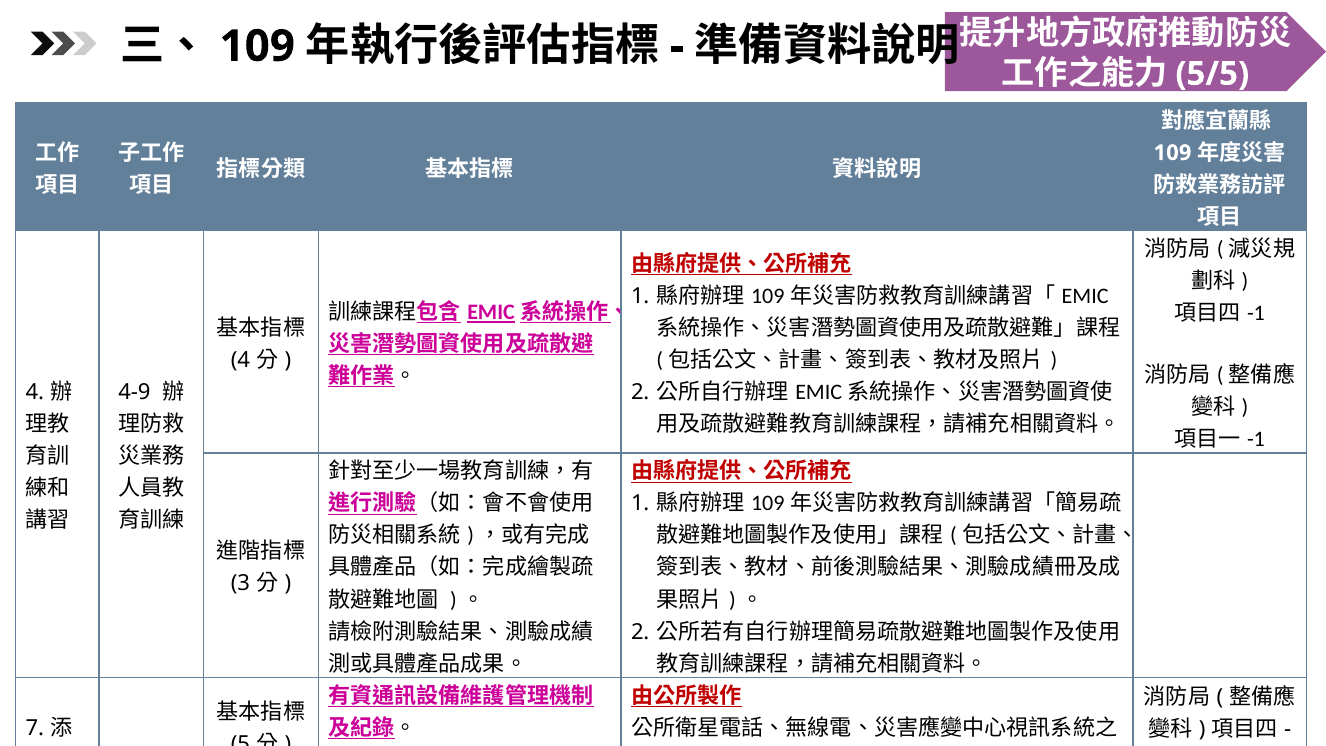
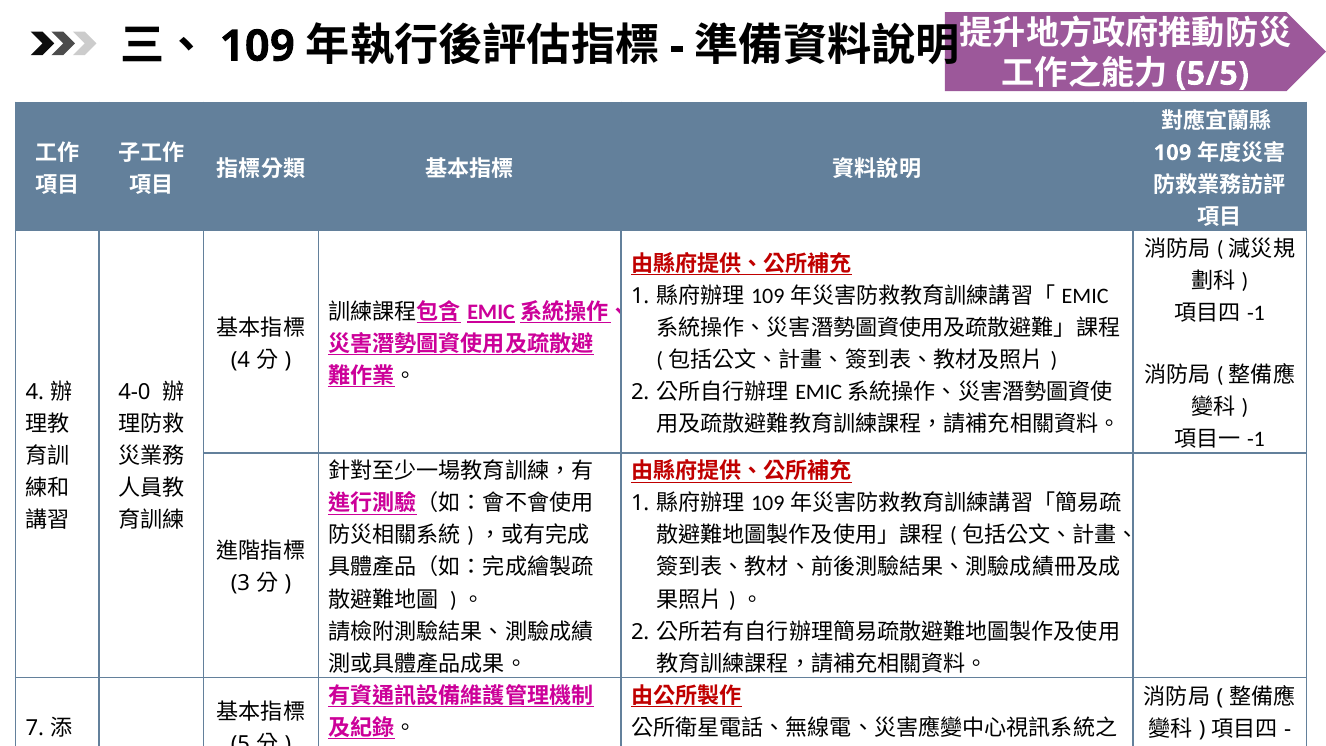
4-9: 4-9 -> 4-0 (134, 392)
